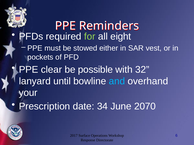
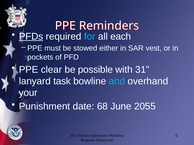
PFDs underline: none -> present (31, 37)
for colour: light green -> light blue (90, 37)
eight: eight -> each (121, 37)
32: 32 -> 31 (142, 70)
until: until -> task (62, 81)
Prescription: Prescription -> Punishment (45, 107)
34: 34 -> 68 (102, 107)
2070: 2070 -> 2055 (145, 107)
